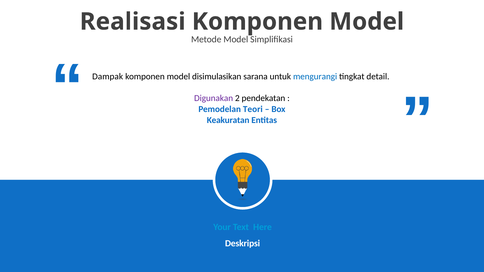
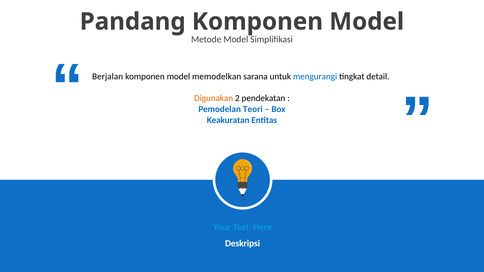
Realisasi: Realisasi -> Pandang (133, 22)
Dampak: Dampak -> Berjalan (108, 77)
disimulasikan: disimulasikan -> memodelkan (217, 77)
Digunakan colour: purple -> orange (214, 98)
